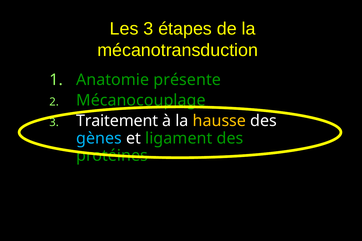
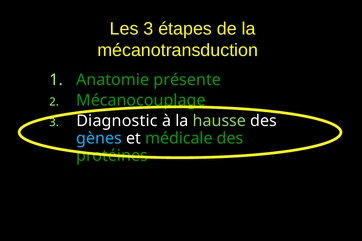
Traitement: Traitement -> Diagnostic (117, 121)
hausse colour: yellow -> light green (219, 121)
ligament: ligament -> médicale (179, 138)
